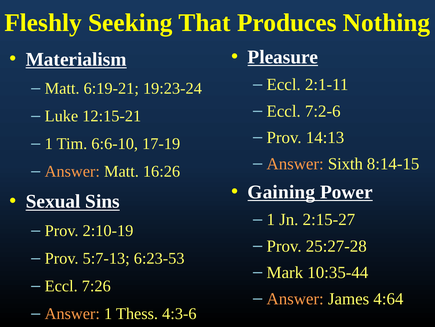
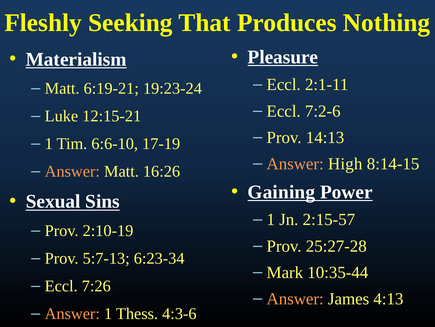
Sixth: Sixth -> High (345, 164)
2:15-27: 2:15-27 -> 2:15-57 (329, 219)
6:23-53: 6:23-53 -> 6:23-34 (159, 258)
4:64: 4:64 -> 4:13 (388, 298)
